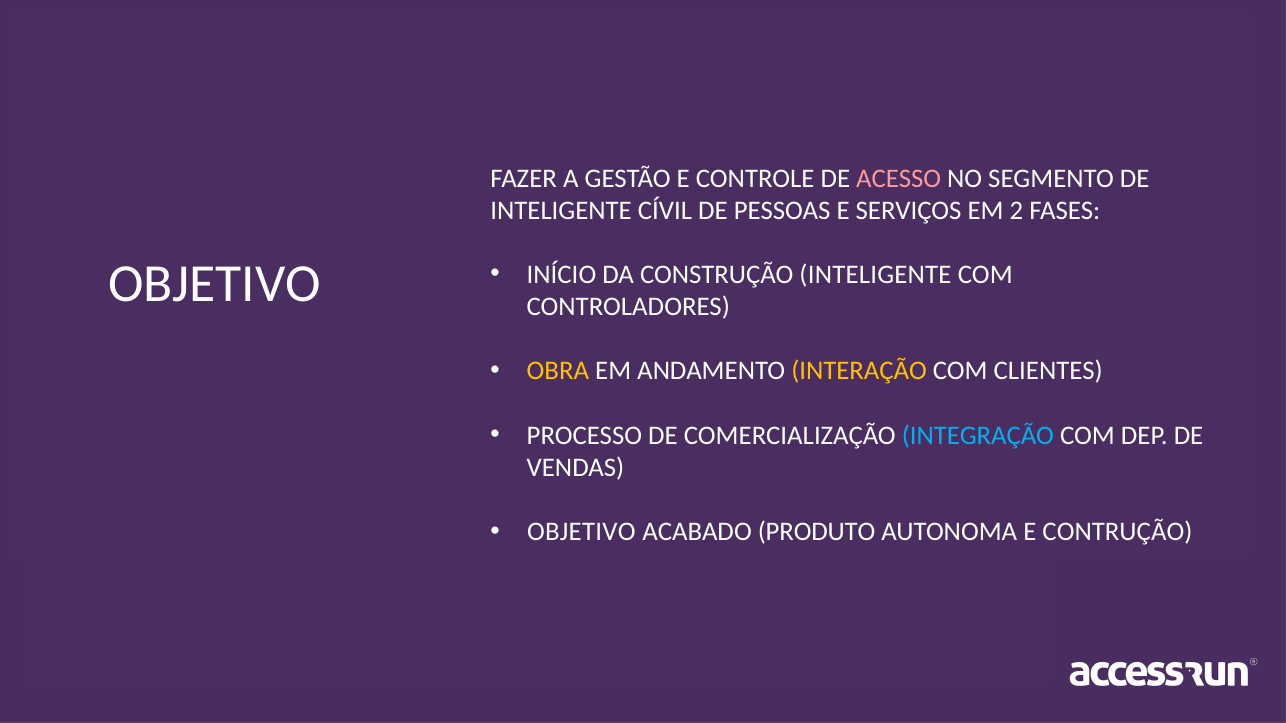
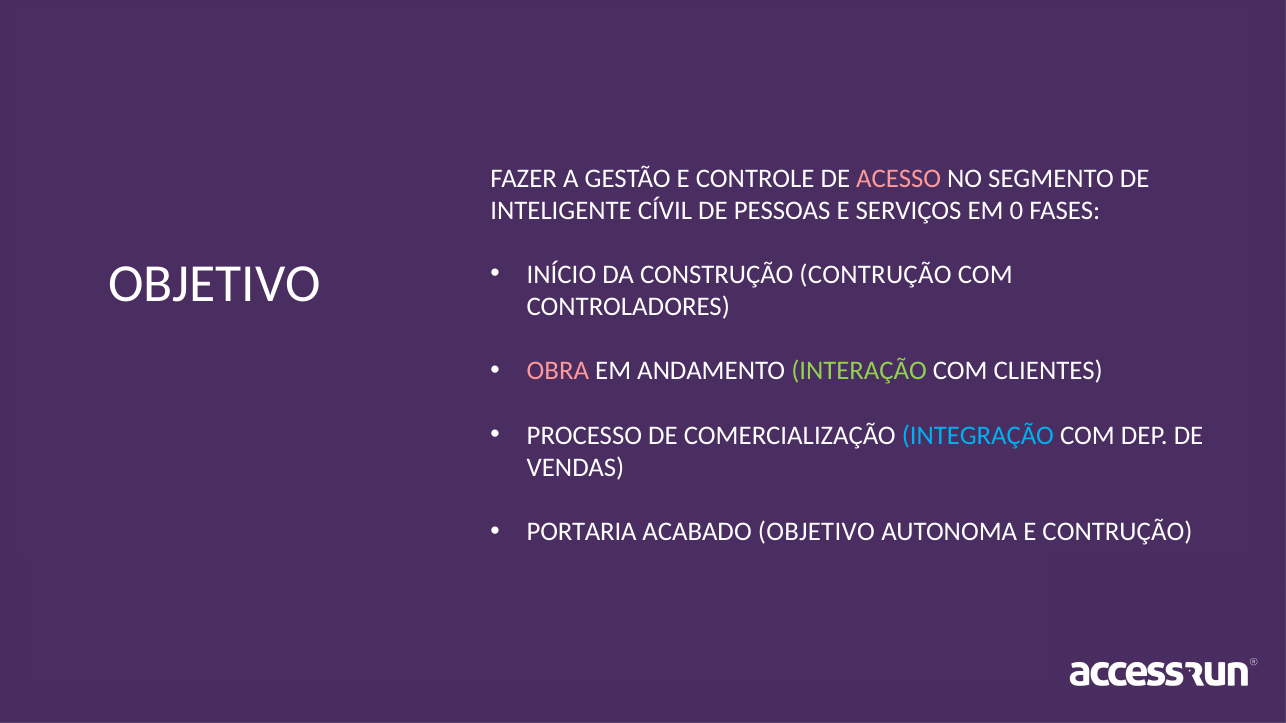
2: 2 -> 0 (1016, 210)
CONSTRUÇÃO INTELIGENTE: INTELIGENTE -> CONTRUÇÃO (875, 275)
OBRA colour: yellow -> pink (558, 371)
INTERAÇÃO colour: yellow -> light green (859, 371)
OBJETIVO: OBJETIVO -> PORTARIA (582, 532)
ACABADO PRODUTO: PRODUTO -> OBJETIVO (816, 532)
